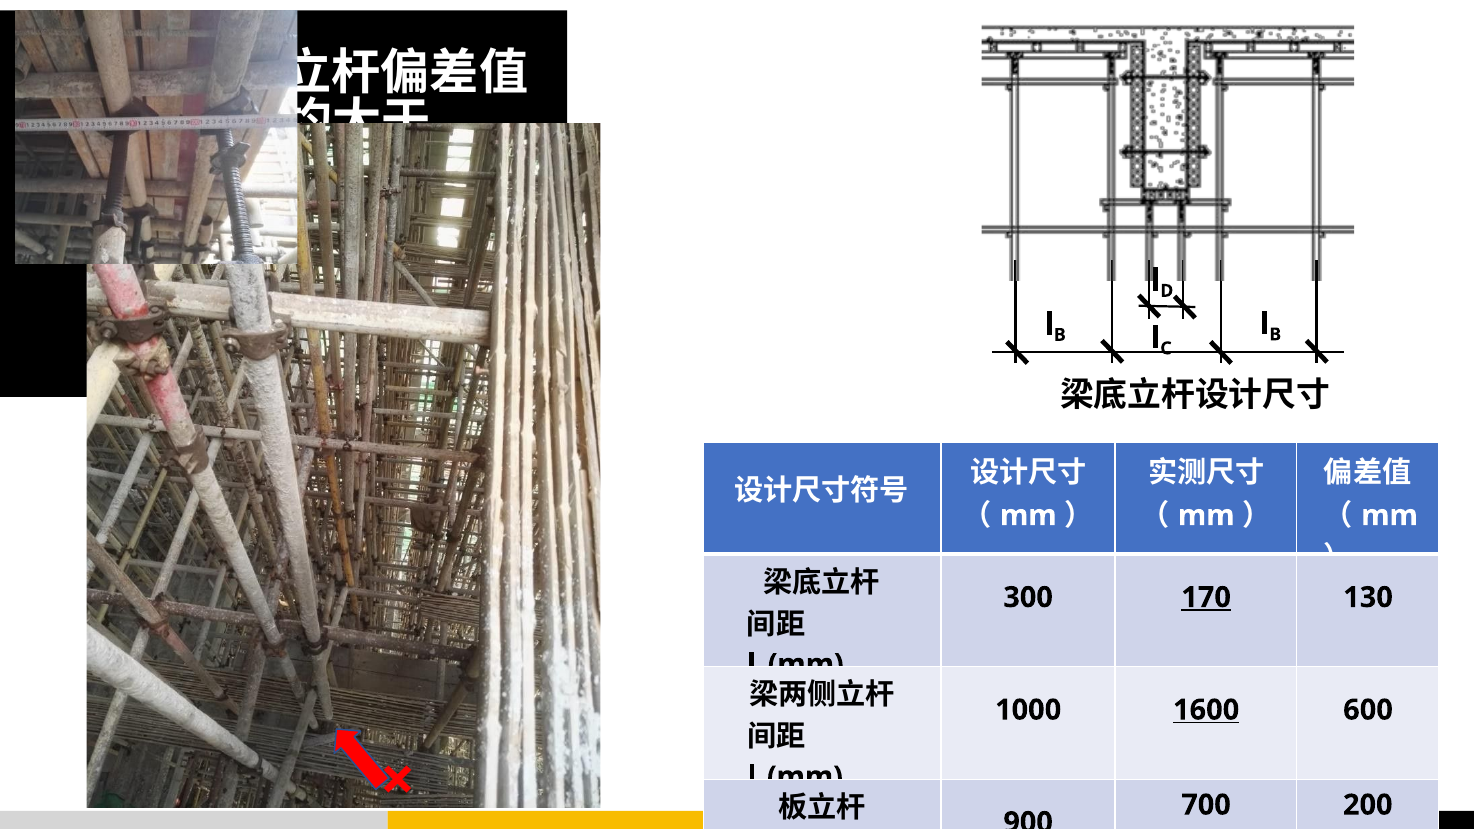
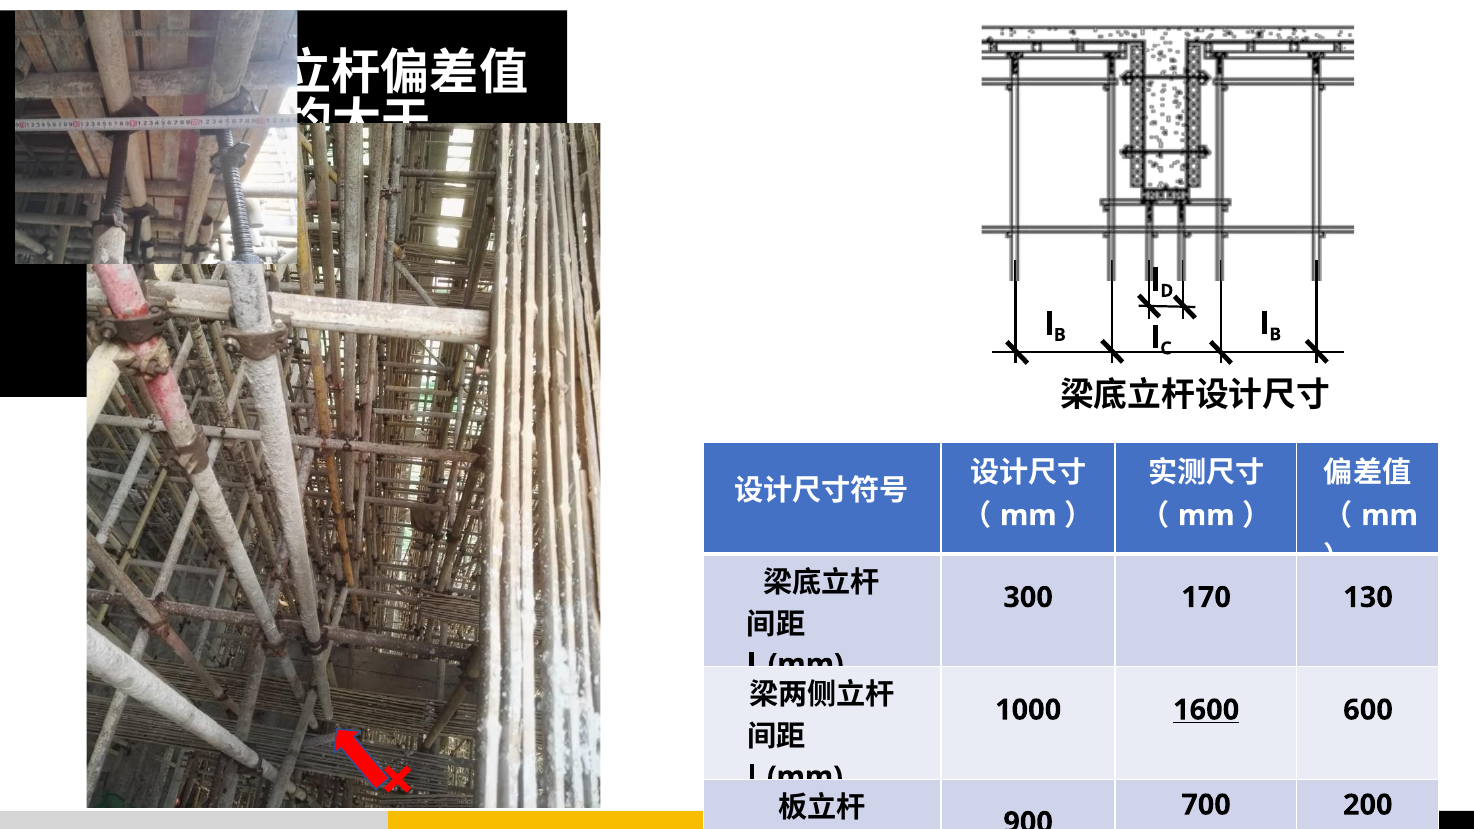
170 underline: present -> none (1206, 598)
